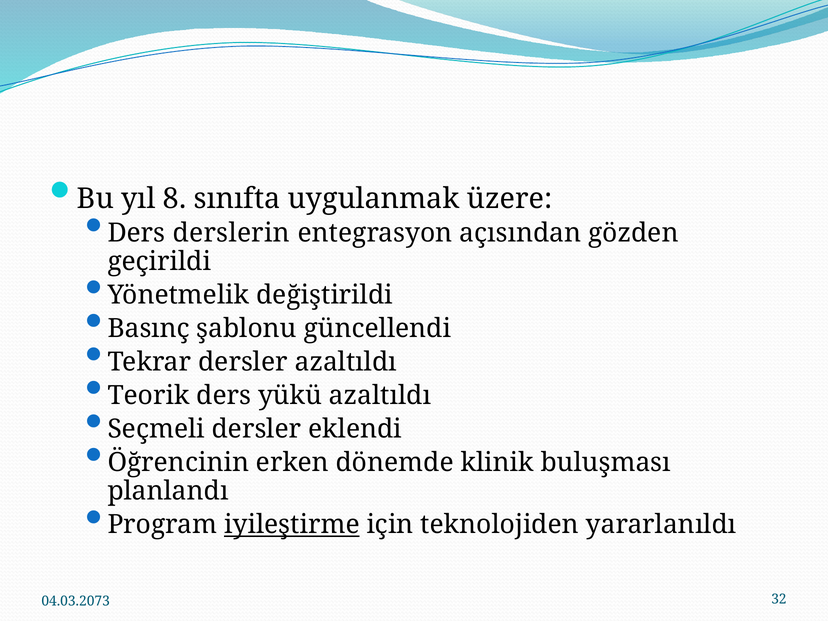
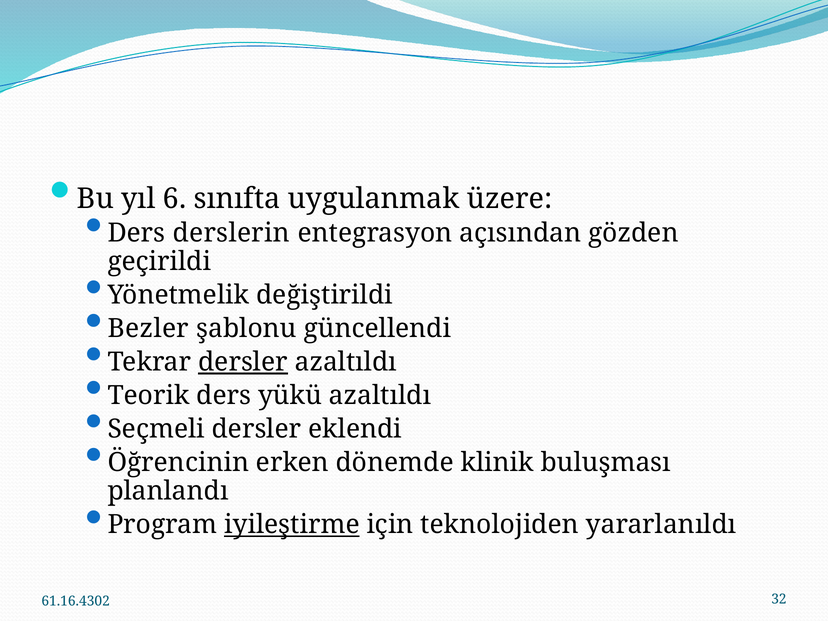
8: 8 -> 6 (175, 199)
Basınç: Basınç -> Bezler (148, 329)
dersler underline: none -> present (243, 362)
04.03.2073: 04.03.2073 -> 61.16.4302 (76, 601)
